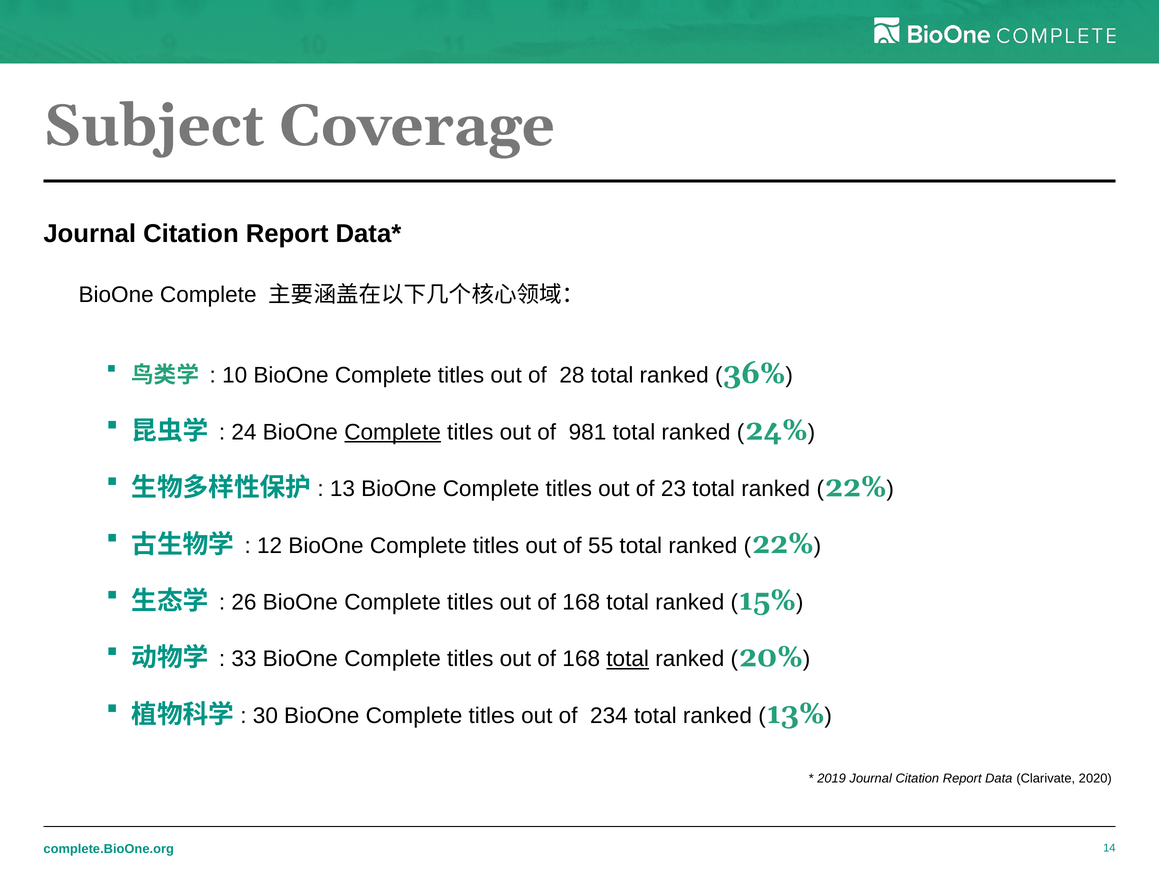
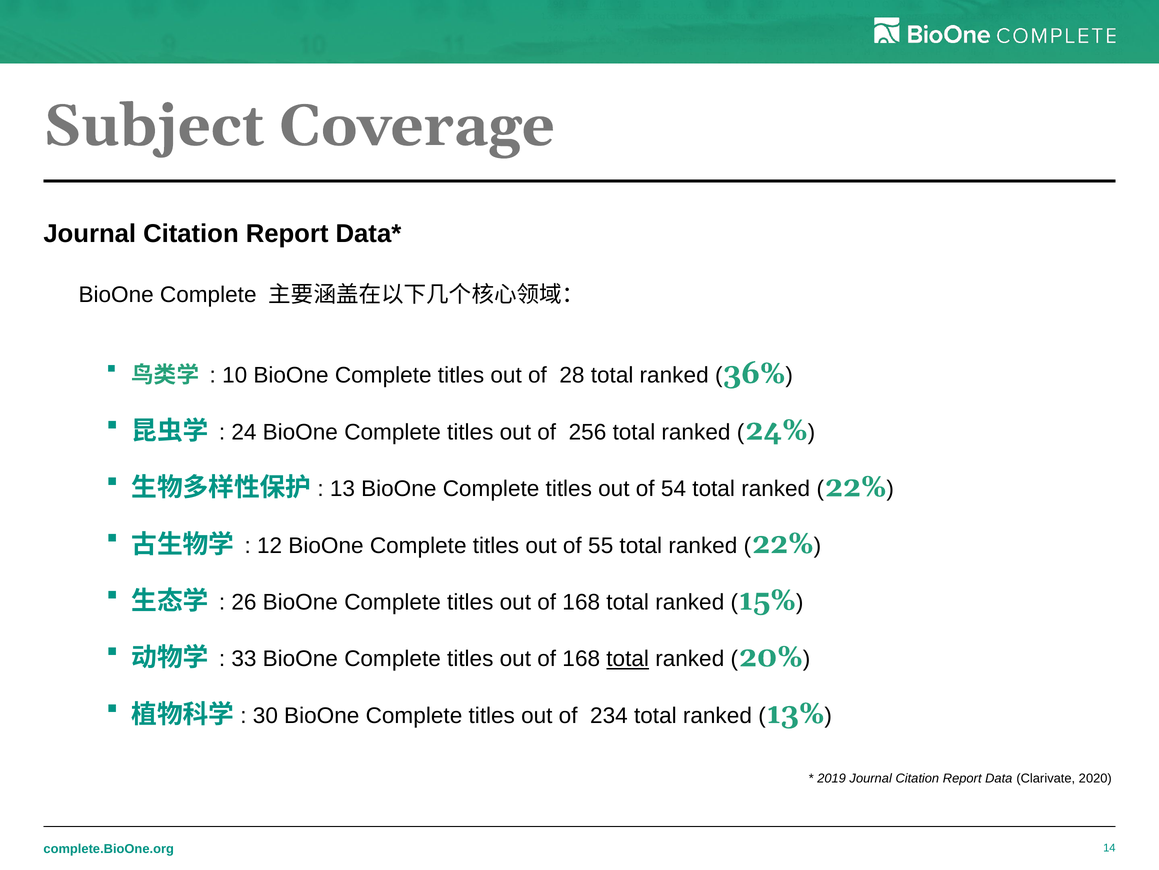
Complete underline: present -> none (393, 432)
981: 981 -> 256 (587, 432)
23: 23 -> 54 (673, 488)
